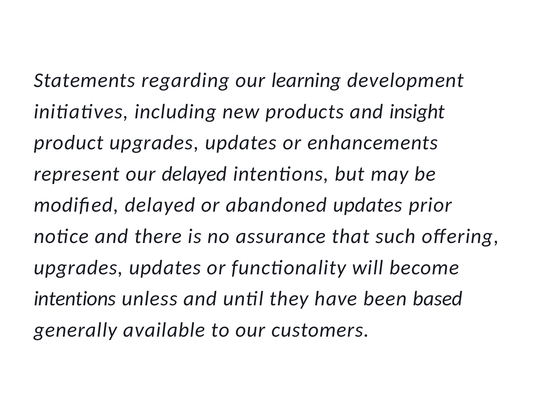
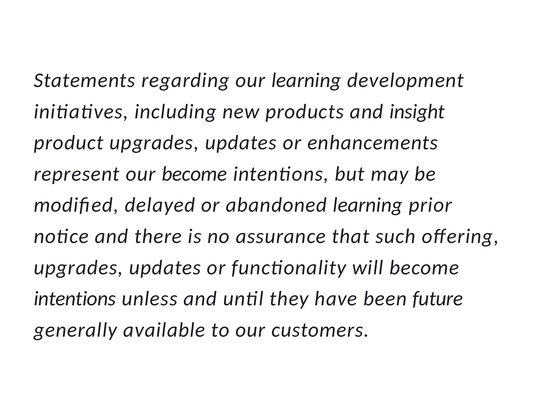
our delayed: delayed -> become (194, 174)
abandoned updates: updates -> learning (368, 205)
based: based -> future (438, 298)
